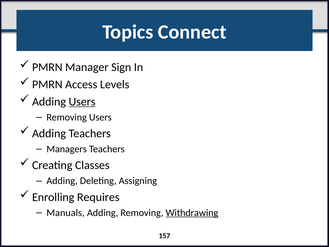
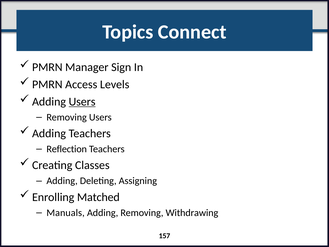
Managers: Managers -> Reflection (67, 149)
Requires: Requires -> Matched (98, 197)
Withdrawing underline: present -> none (192, 213)
